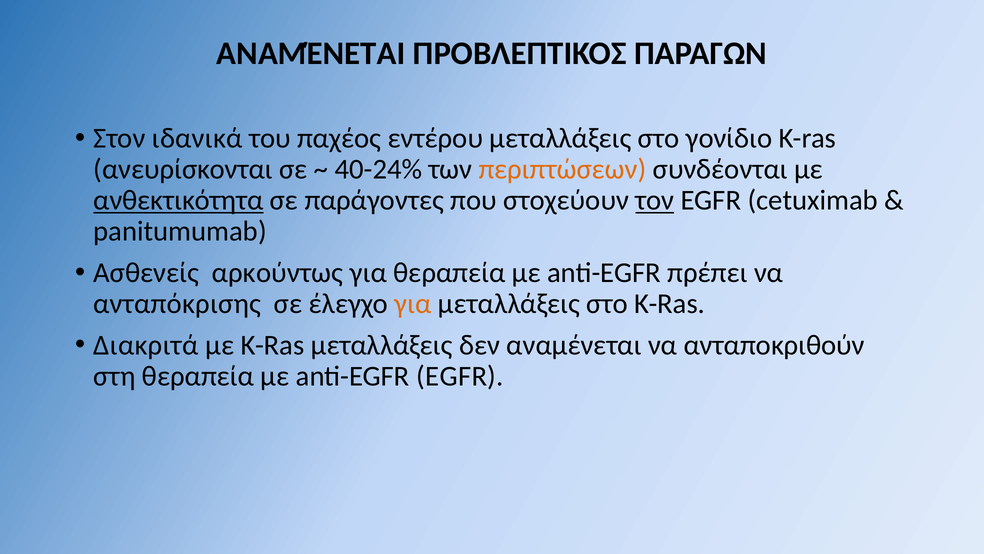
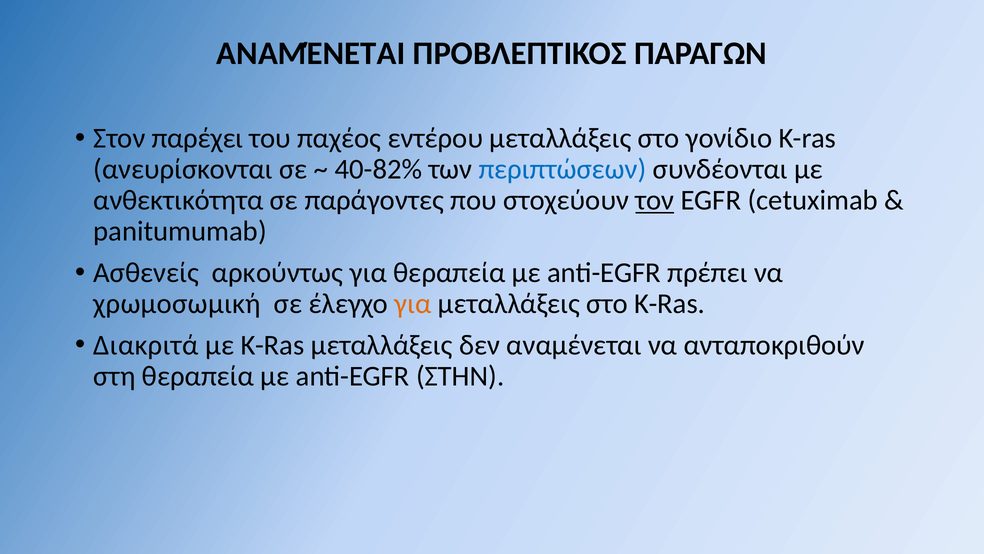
ιδανικά: ιδανικά -> παρέχει (198, 138)
40-24%: 40-24% -> 40-82% (378, 169)
περιπτώσεων colour: orange -> blue (562, 169)
ανθεκτικότητα underline: present -> none (178, 200)
ανταπόκρισης: ανταπόκρισης -> χρωμοσωμική (177, 303)
anti-EGFR EGFR: EGFR -> ΣΤΗΝ (460, 376)
